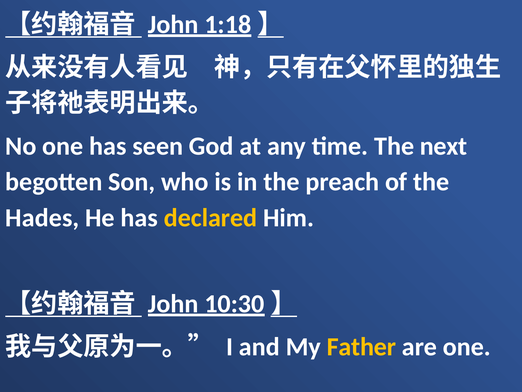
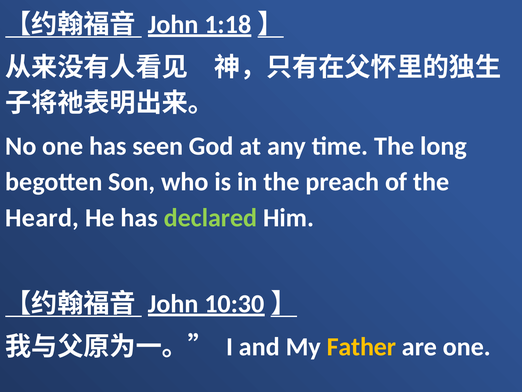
next: next -> long (443, 146)
Hades: Hades -> Heard (42, 217)
declared colour: yellow -> light green (211, 217)
